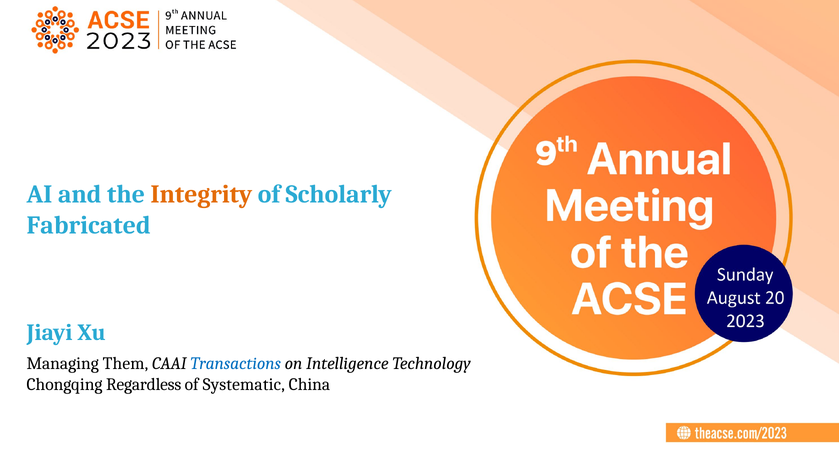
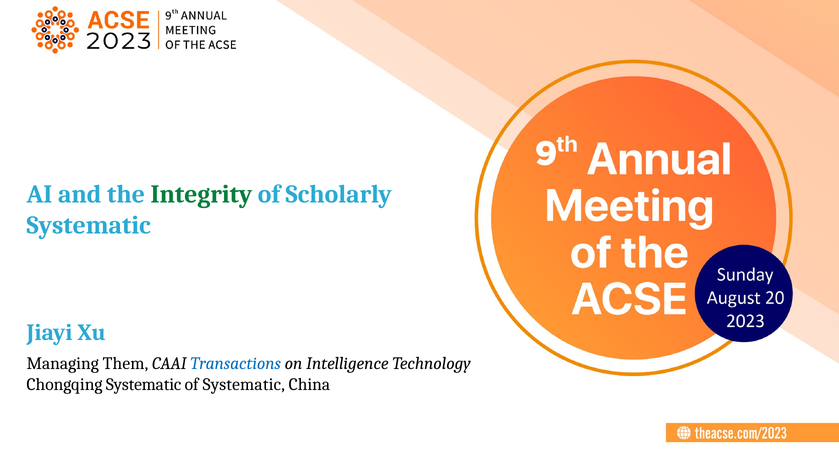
Integrity colour: orange -> green (201, 194)
Fabricated: Fabricated -> Systematic (89, 225)
Chongqing Regardless: Regardless -> Systematic (144, 385)
